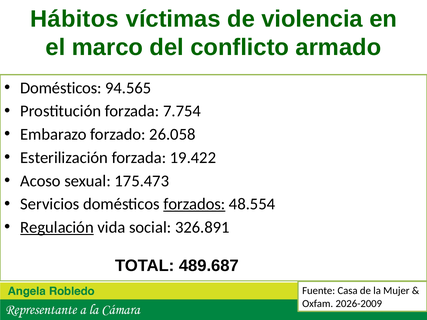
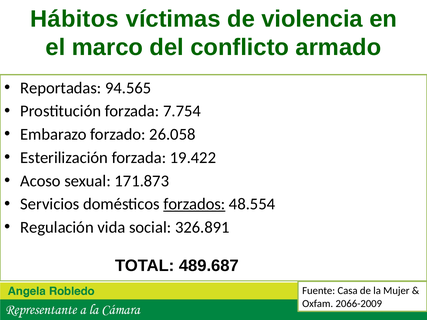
Domésticos: Domésticos -> Reportadas (61, 88)
175.473: 175.473 -> 171.873 (142, 181)
Regulación underline: present -> none (57, 228)
2026-2009: 2026-2009 -> 2066-2009 (359, 304)
